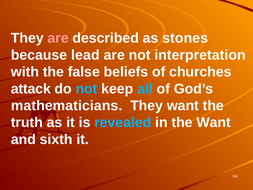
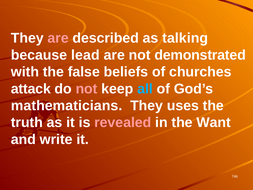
stones: stones -> talking (185, 38)
interpretation: interpretation -> demonstrated (200, 55)
not colour: light blue -> pink (87, 89)
They want: want -> uses (183, 106)
revealed colour: light blue -> pink (123, 122)
sixth: sixth -> write (56, 139)
